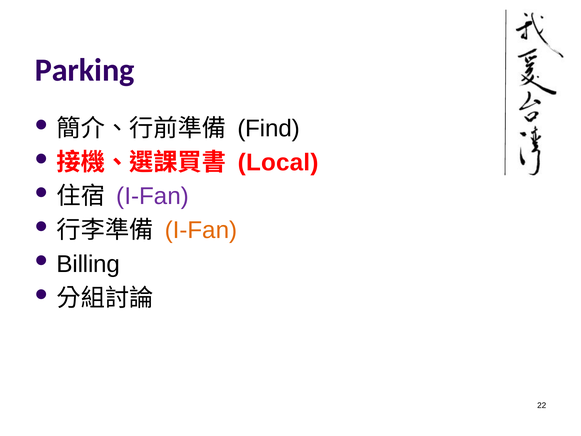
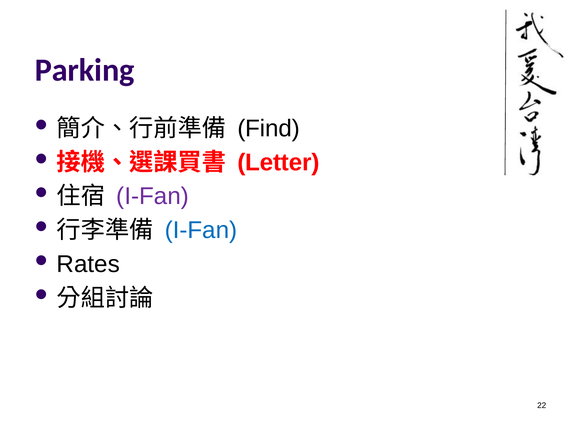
Local: Local -> Letter (278, 162)
I-Fan colour: orange -> blue (201, 230)
Billing: Billing -> Rates (88, 264)
